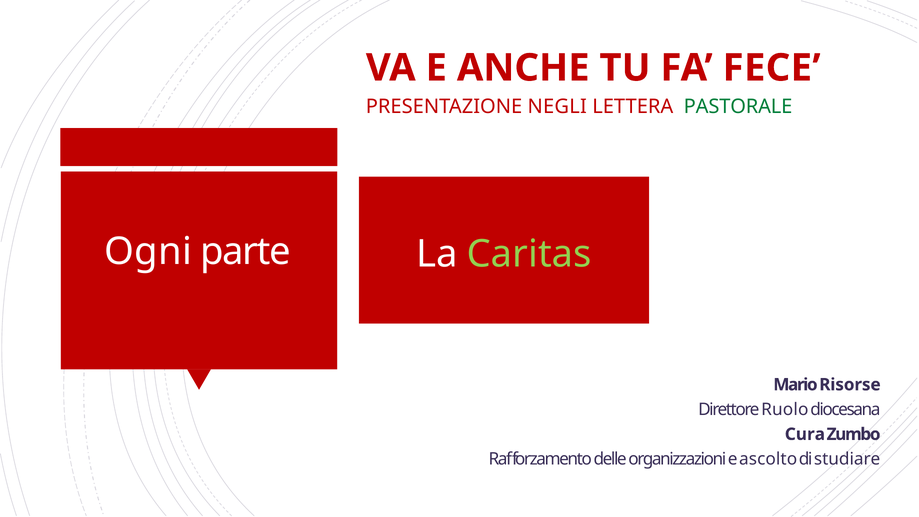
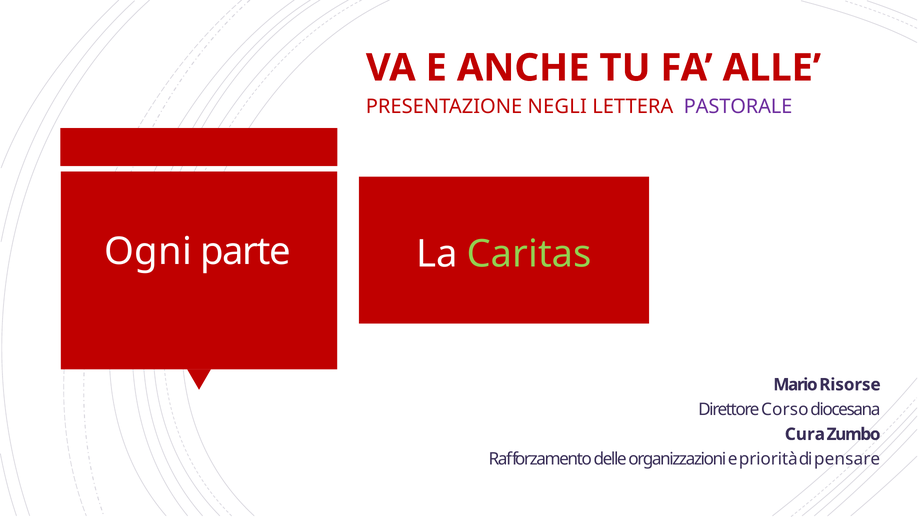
FECE: FECE -> ALLE (772, 68)
PASTORALE colour: green -> purple (738, 106)
Ruolo: Ruolo -> Corso (785, 409)
ascolto: ascolto -> priorità (768, 459)
studiare: studiare -> pensare (847, 459)
